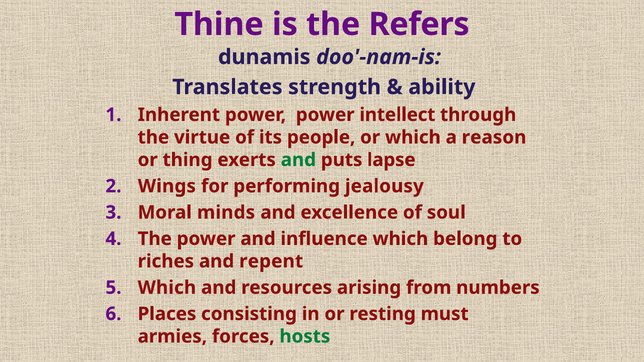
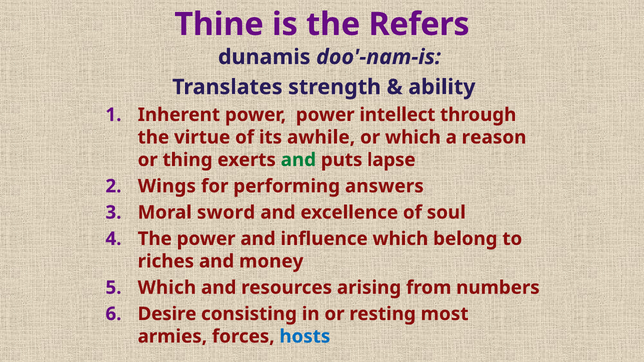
people: people -> awhile (321, 137)
jealousy: jealousy -> answers (384, 186)
minds: minds -> sword (226, 213)
repent: repent -> money (271, 261)
Places: Places -> Desire (167, 314)
must: must -> most (445, 314)
hosts colour: green -> blue (305, 337)
